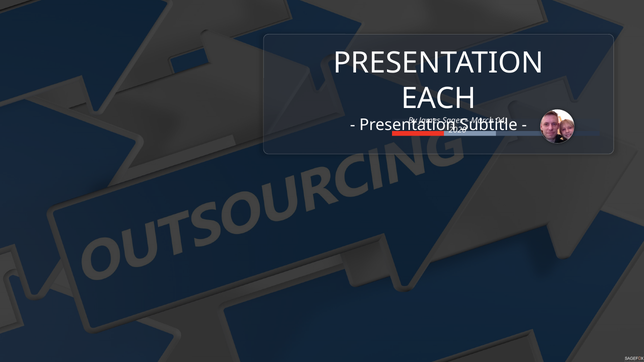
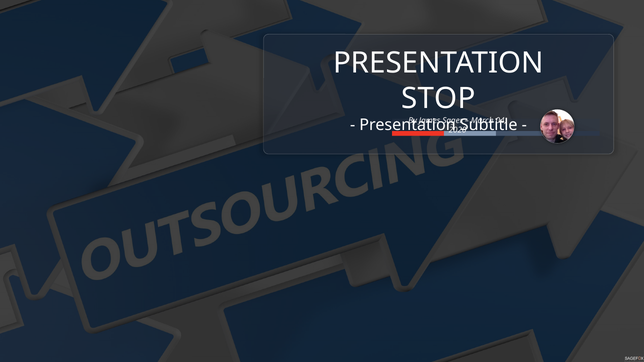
EACH: EACH -> STOP (438, 98)
